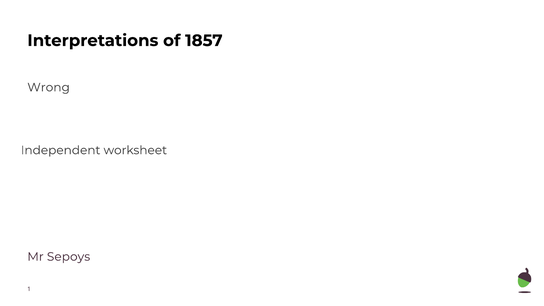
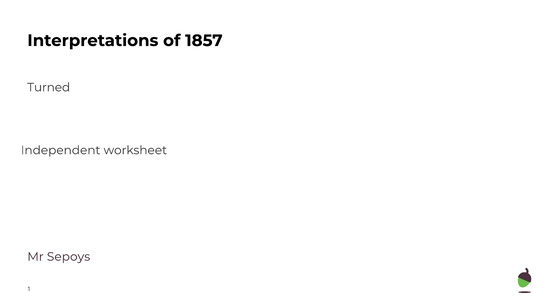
Wrong: Wrong -> Turned (49, 87)
